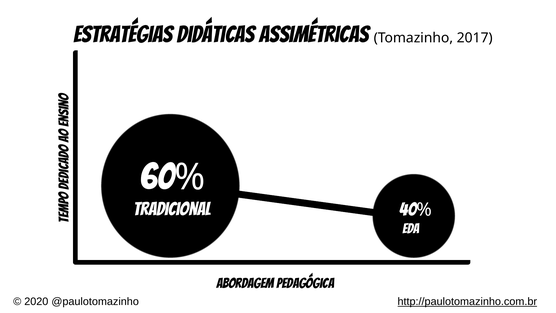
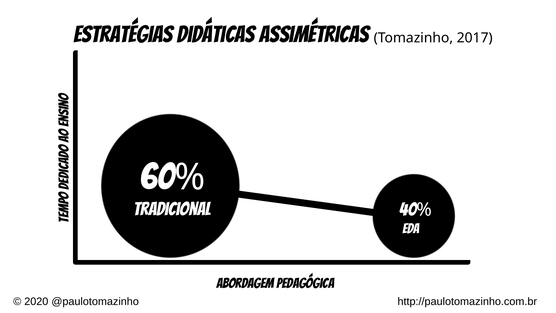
http://paulotomazinho.com.br underline: present -> none (467, 301)
